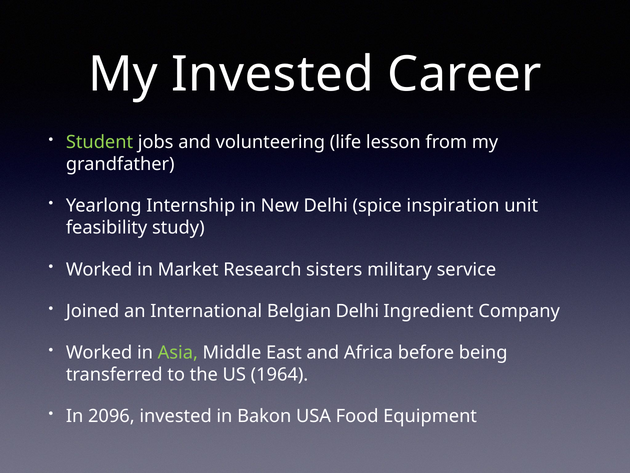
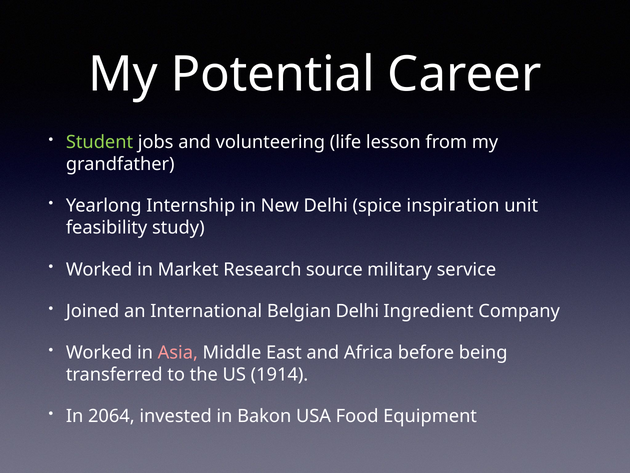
My Invested: Invested -> Potential (273, 74)
sisters: sisters -> source (334, 269)
Asia colour: light green -> pink (178, 352)
1964: 1964 -> 1914 (279, 374)
2096: 2096 -> 2064 (111, 416)
